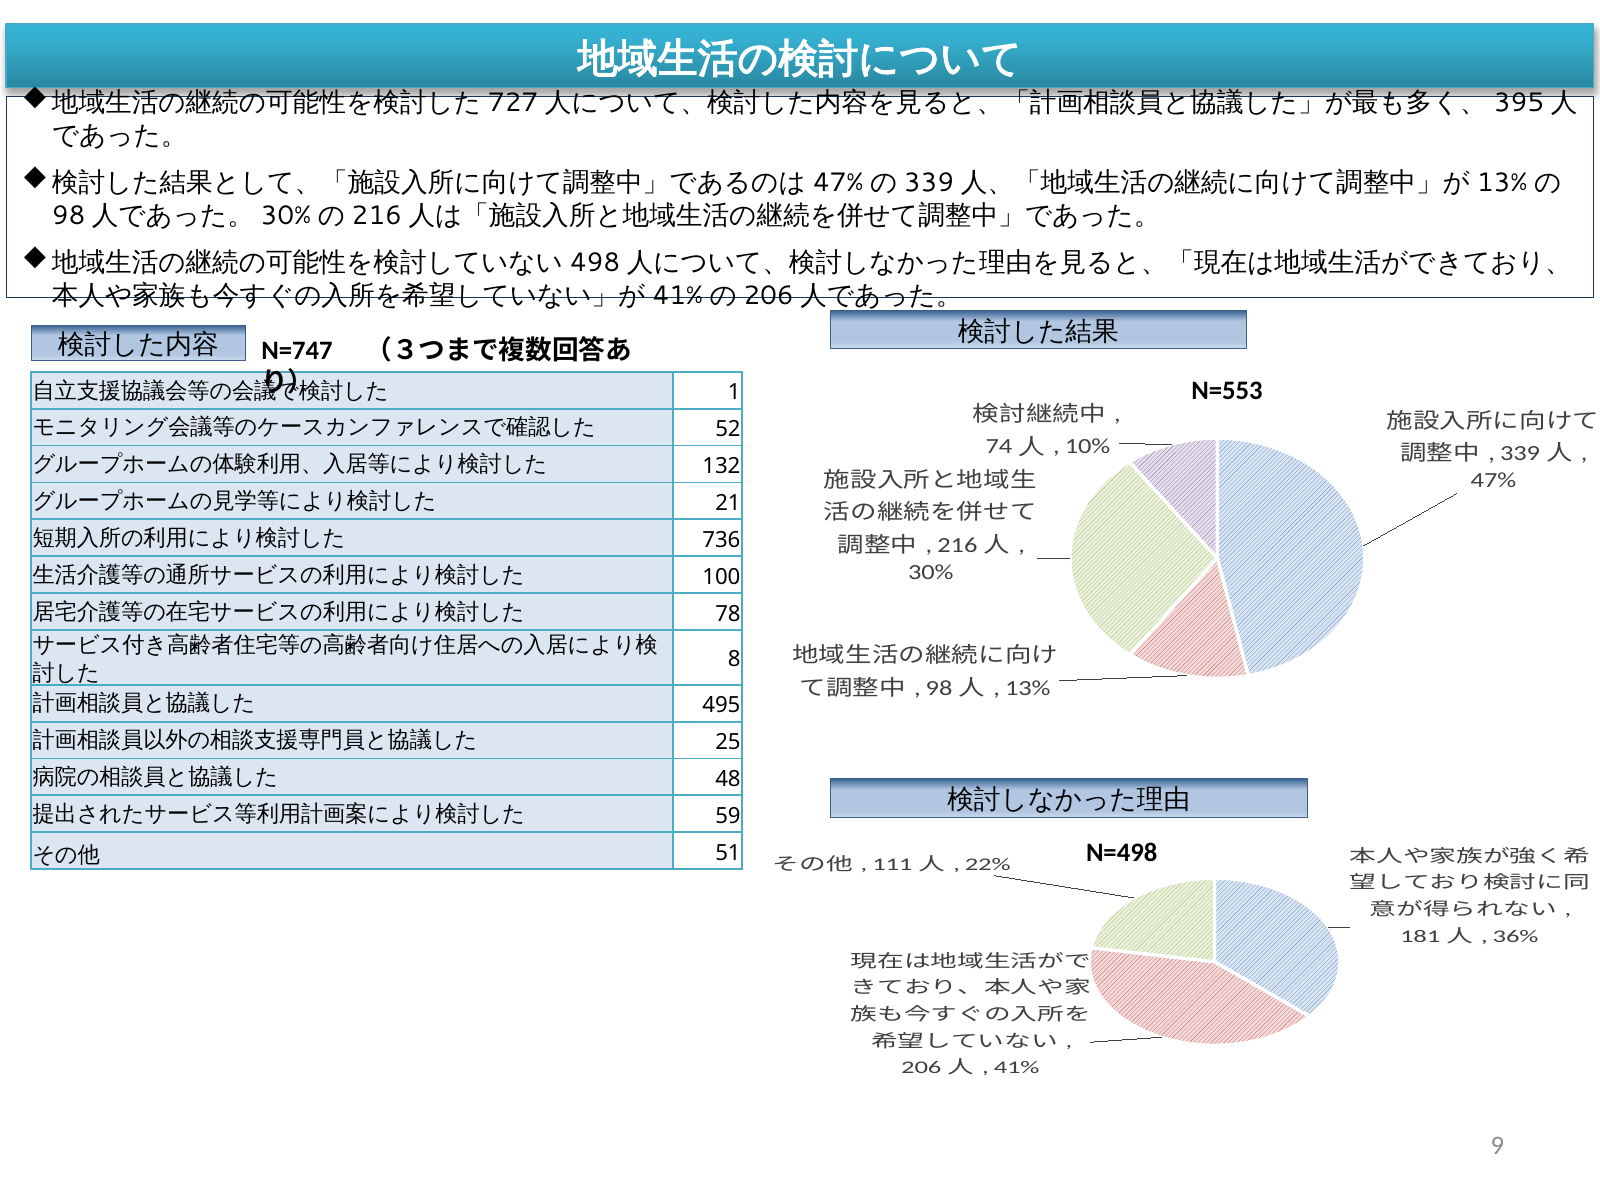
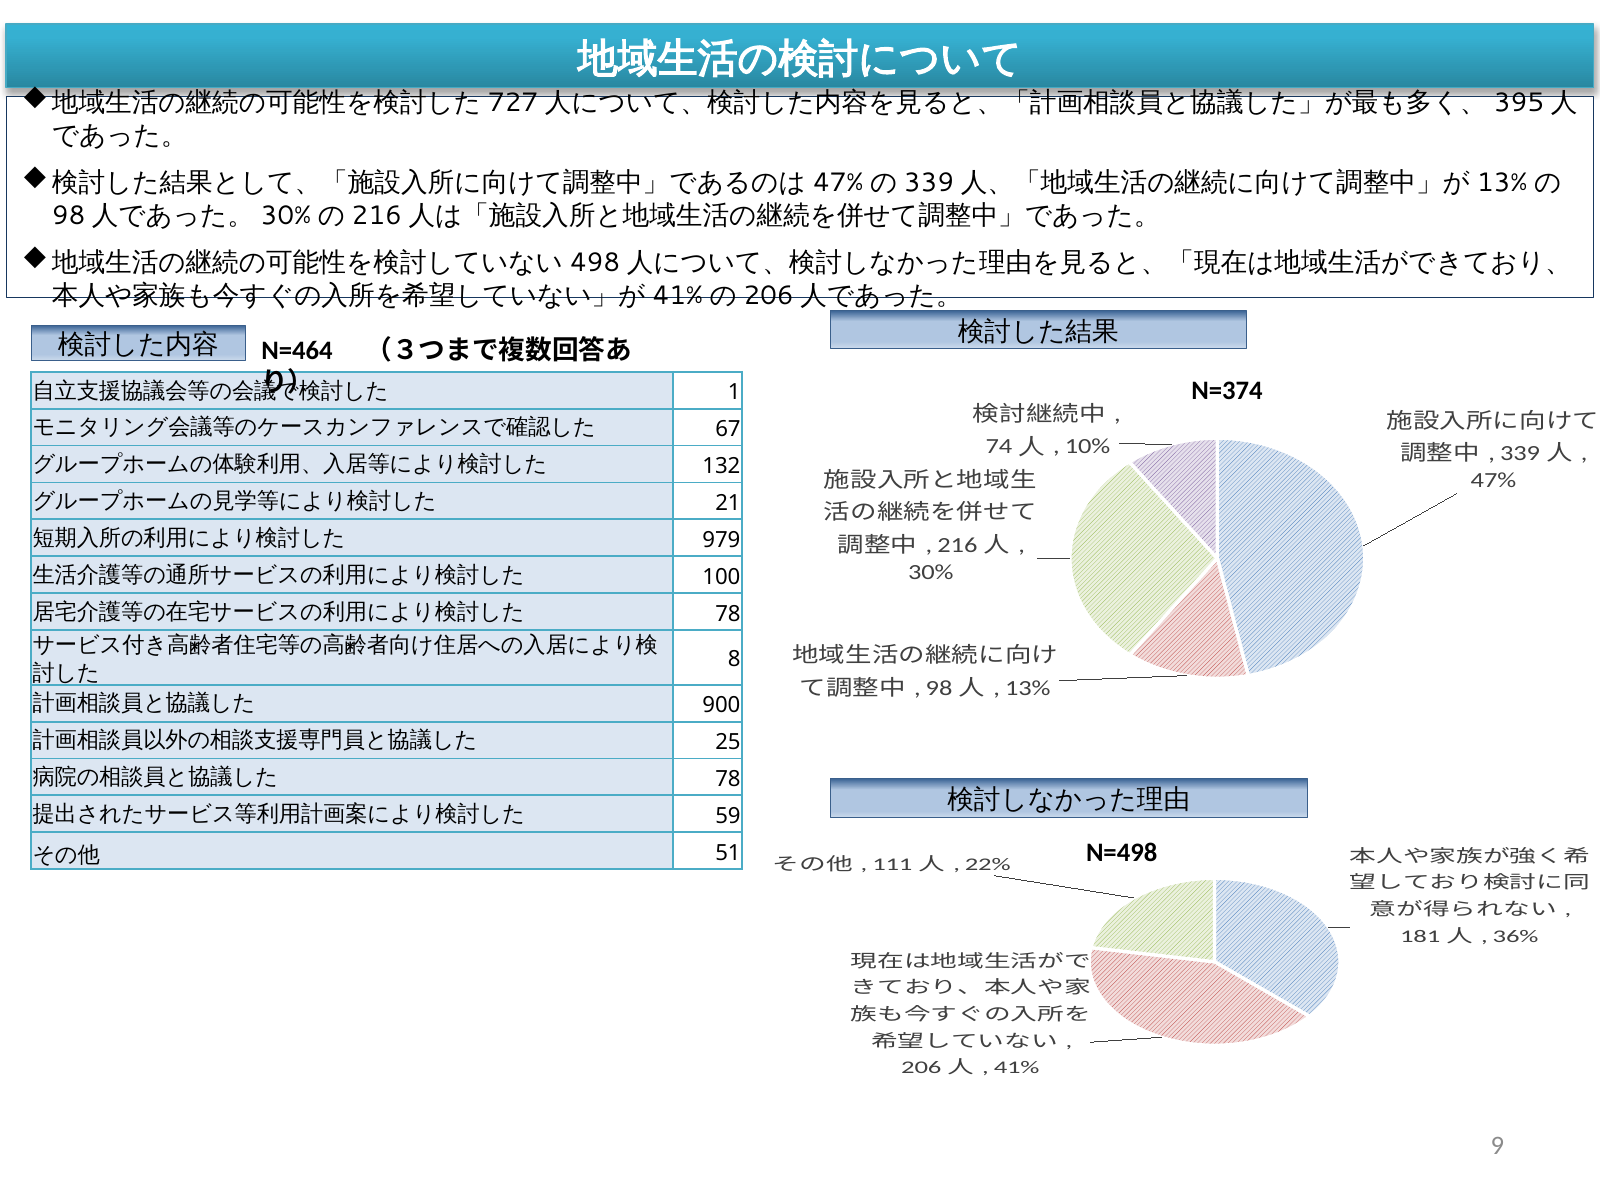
N=747: N=747 -> N=464 (297, 350)
N=553: N=553 -> N=374 (1227, 391)
52: 52 -> 67 (728, 429)
736: 736 -> 979 (721, 540)
495: 495 -> 900 (721, 705)
48: 48 -> 78 (728, 779)
